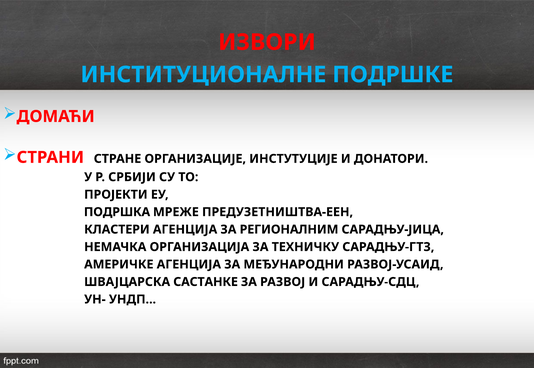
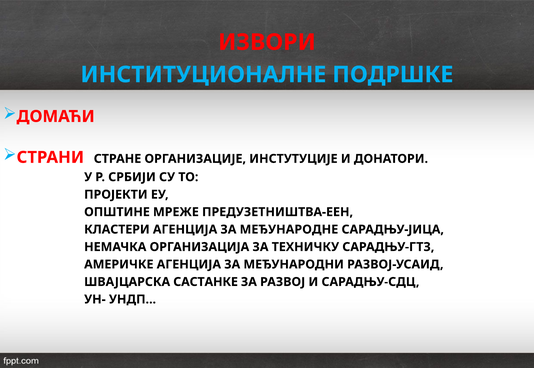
ПОДРШКА: ПОДРШКА -> ОПШТИНЕ (117, 212)
РЕГИОНАЛНИМ: РЕГИОНАЛНИМ -> МЕЂУНАРОДНЕ (289, 229)
